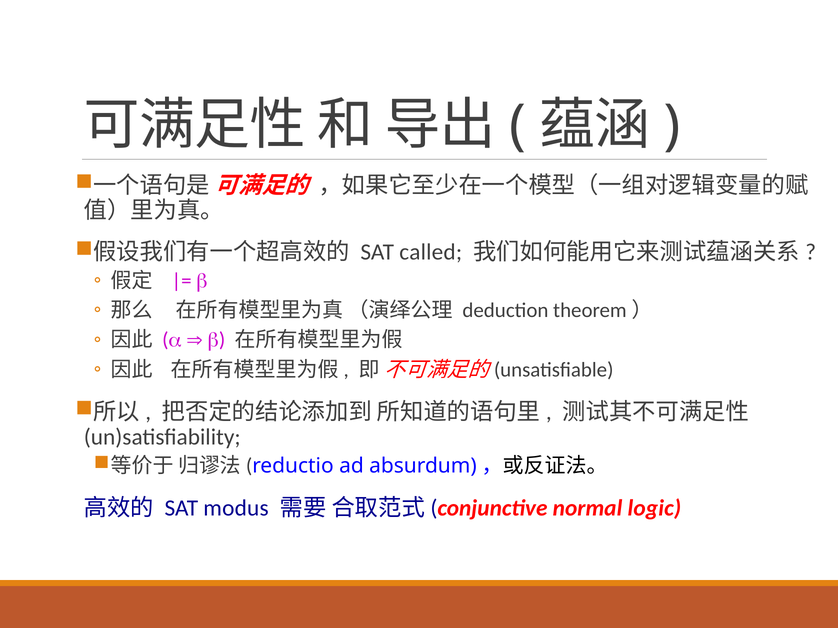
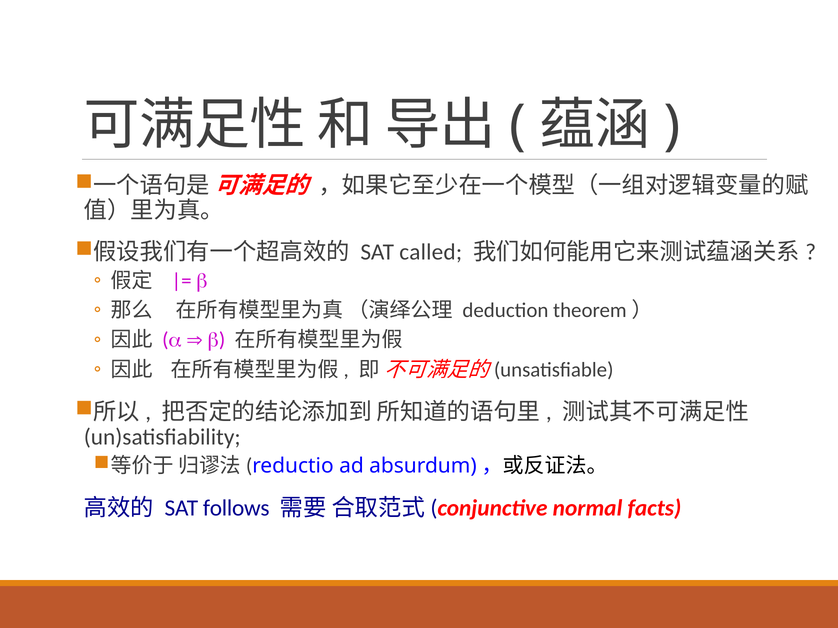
modus: modus -> follows (236, 509)
logic: logic -> facts (654, 509)
